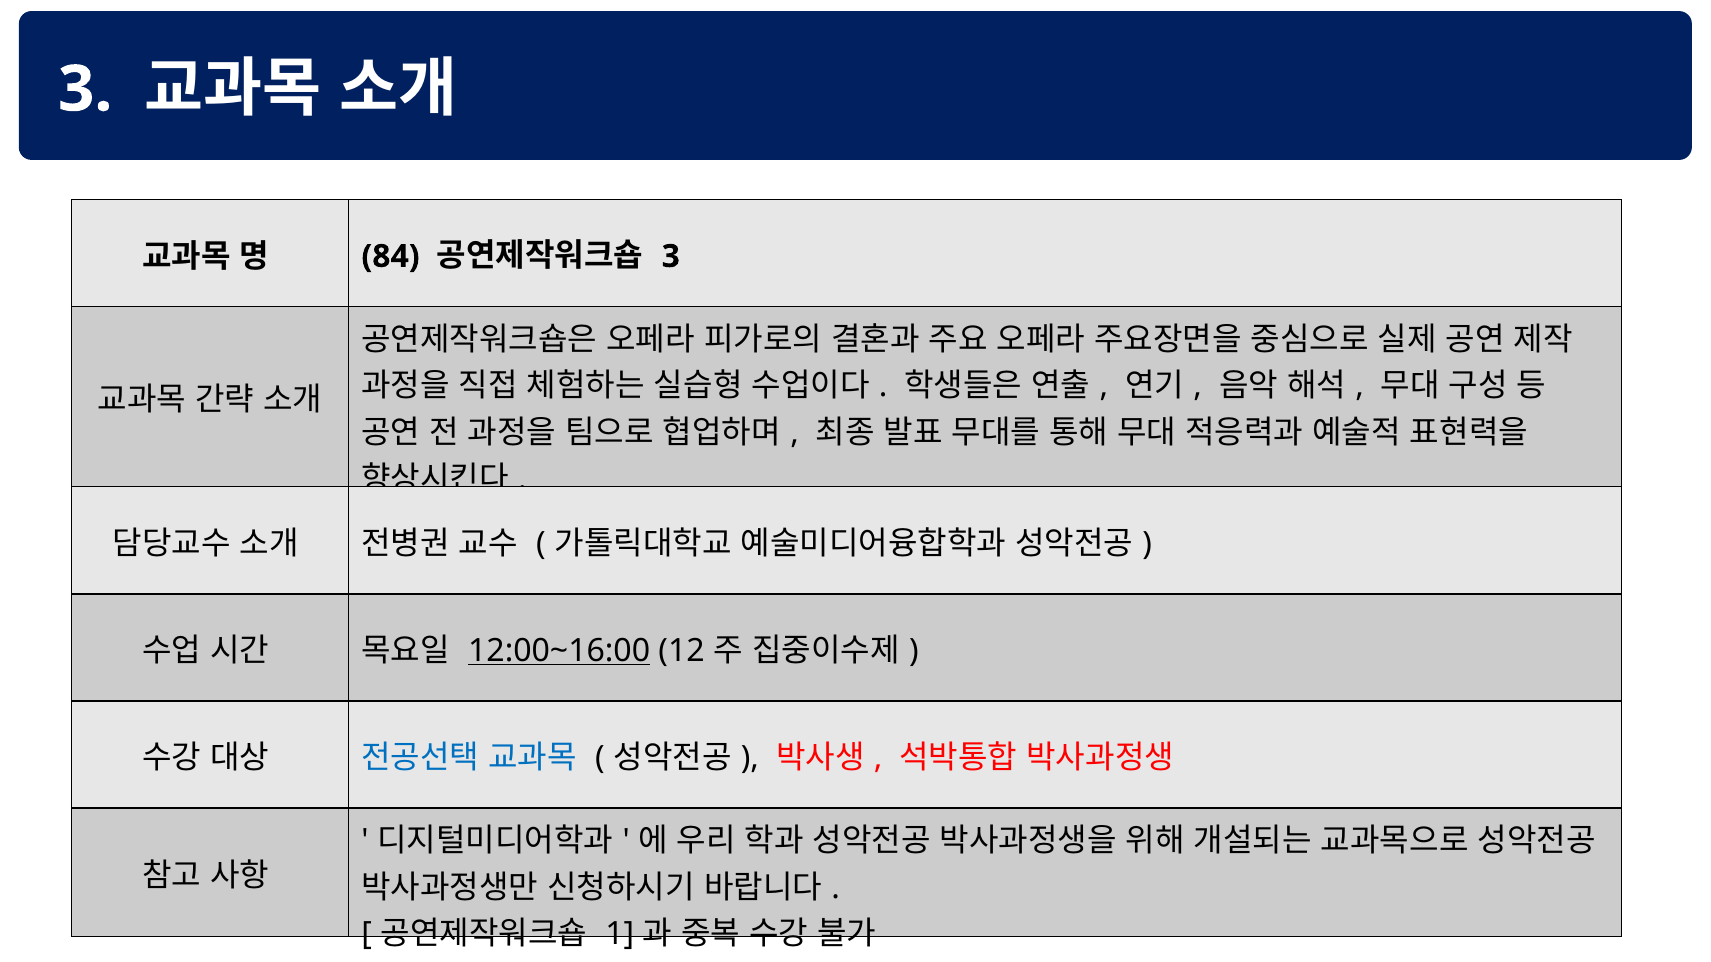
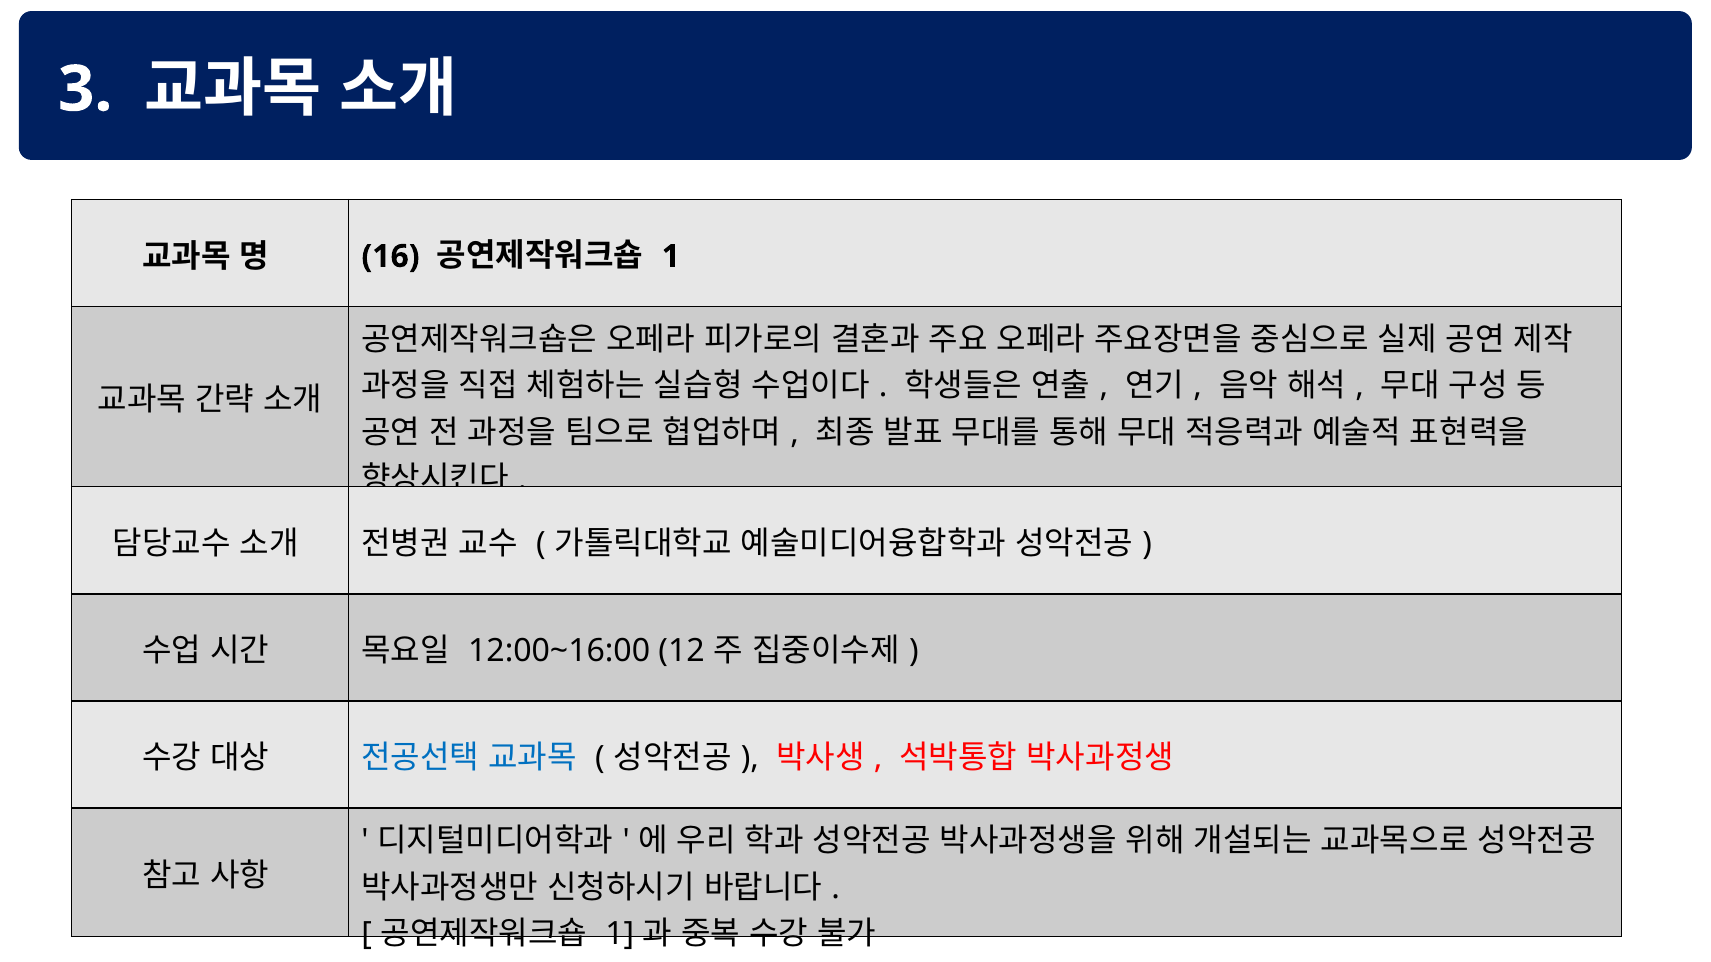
84: 84 -> 16 (391, 257)
3: 3 -> 1 (671, 257)
12:00~16:00 underline: present -> none (559, 651)
